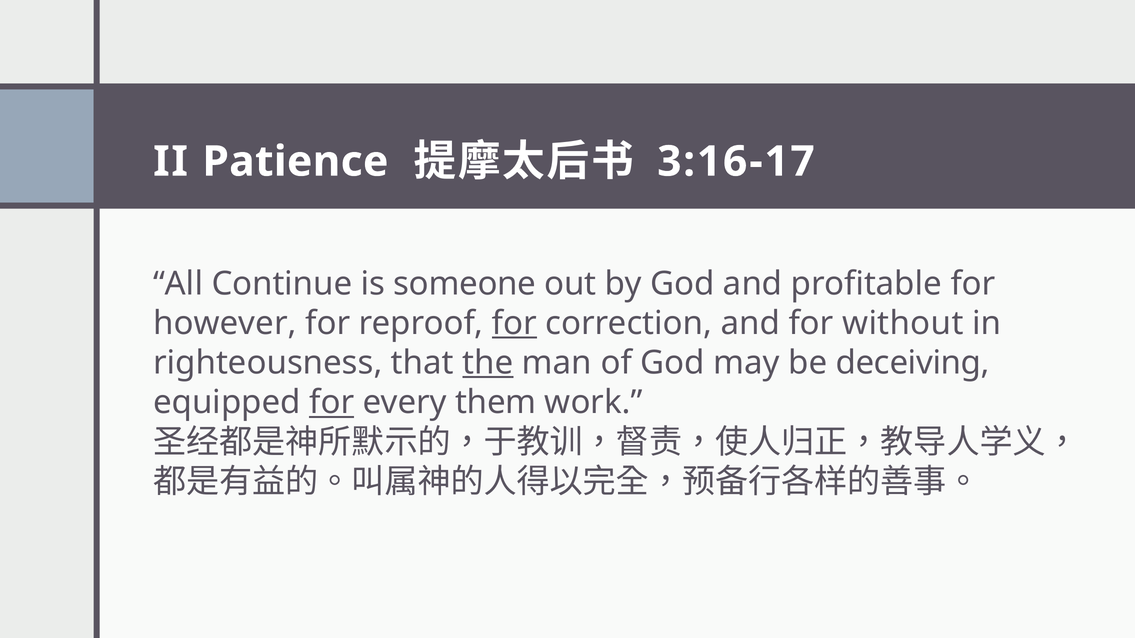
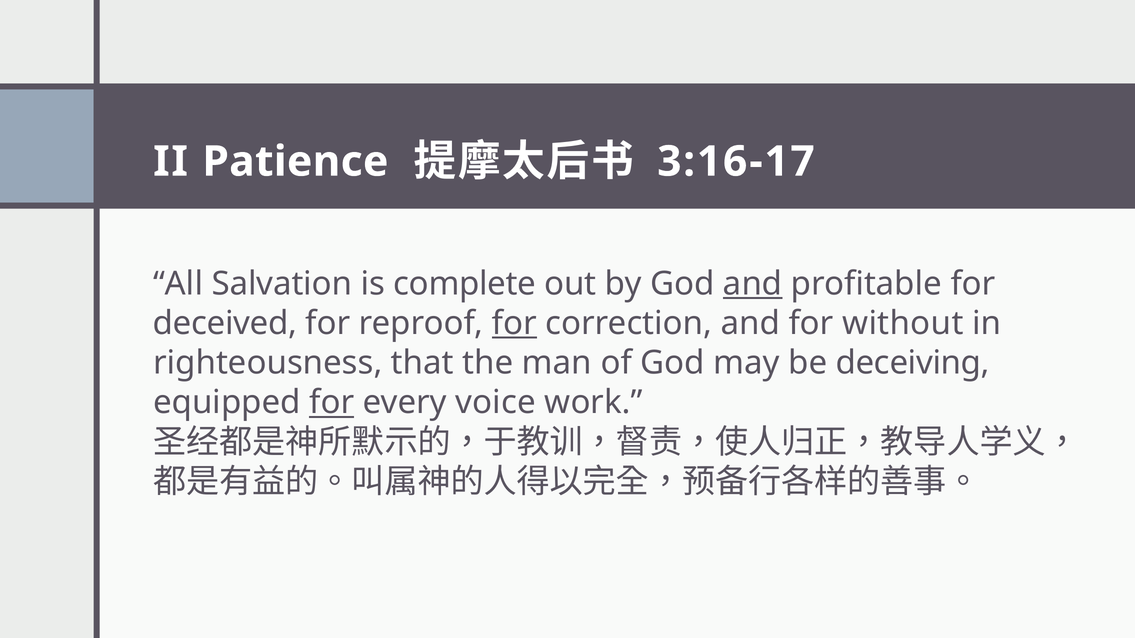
Continue: Continue -> Salvation (282, 284)
someone: someone -> complete (465, 284)
and underline: none -> present (753, 284)
however: however -> deceived (225, 324)
the underline: present -> none (488, 363)
them: them -> voice (496, 403)
